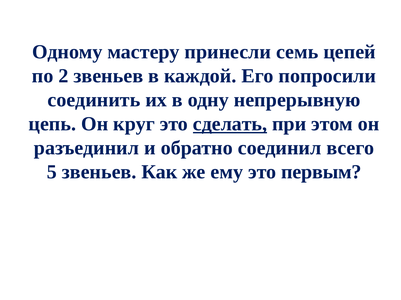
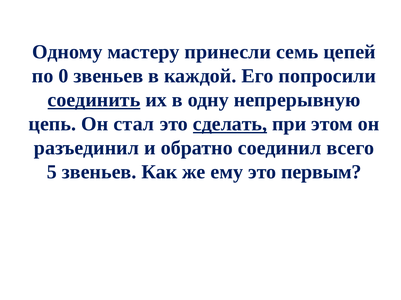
2: 2 -> 0 (64, 76)
соединить underline: none -> present (94, 100)
круг: круг -> стал (134, 124)
